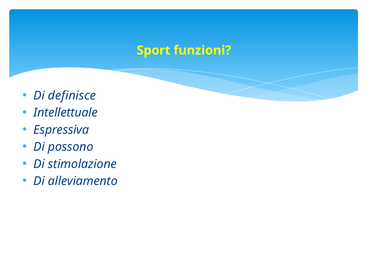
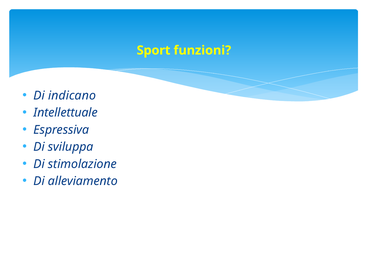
definisce: definisce -> indicano (72, 96)
possono: possono -> sviluppa (71, 147)
